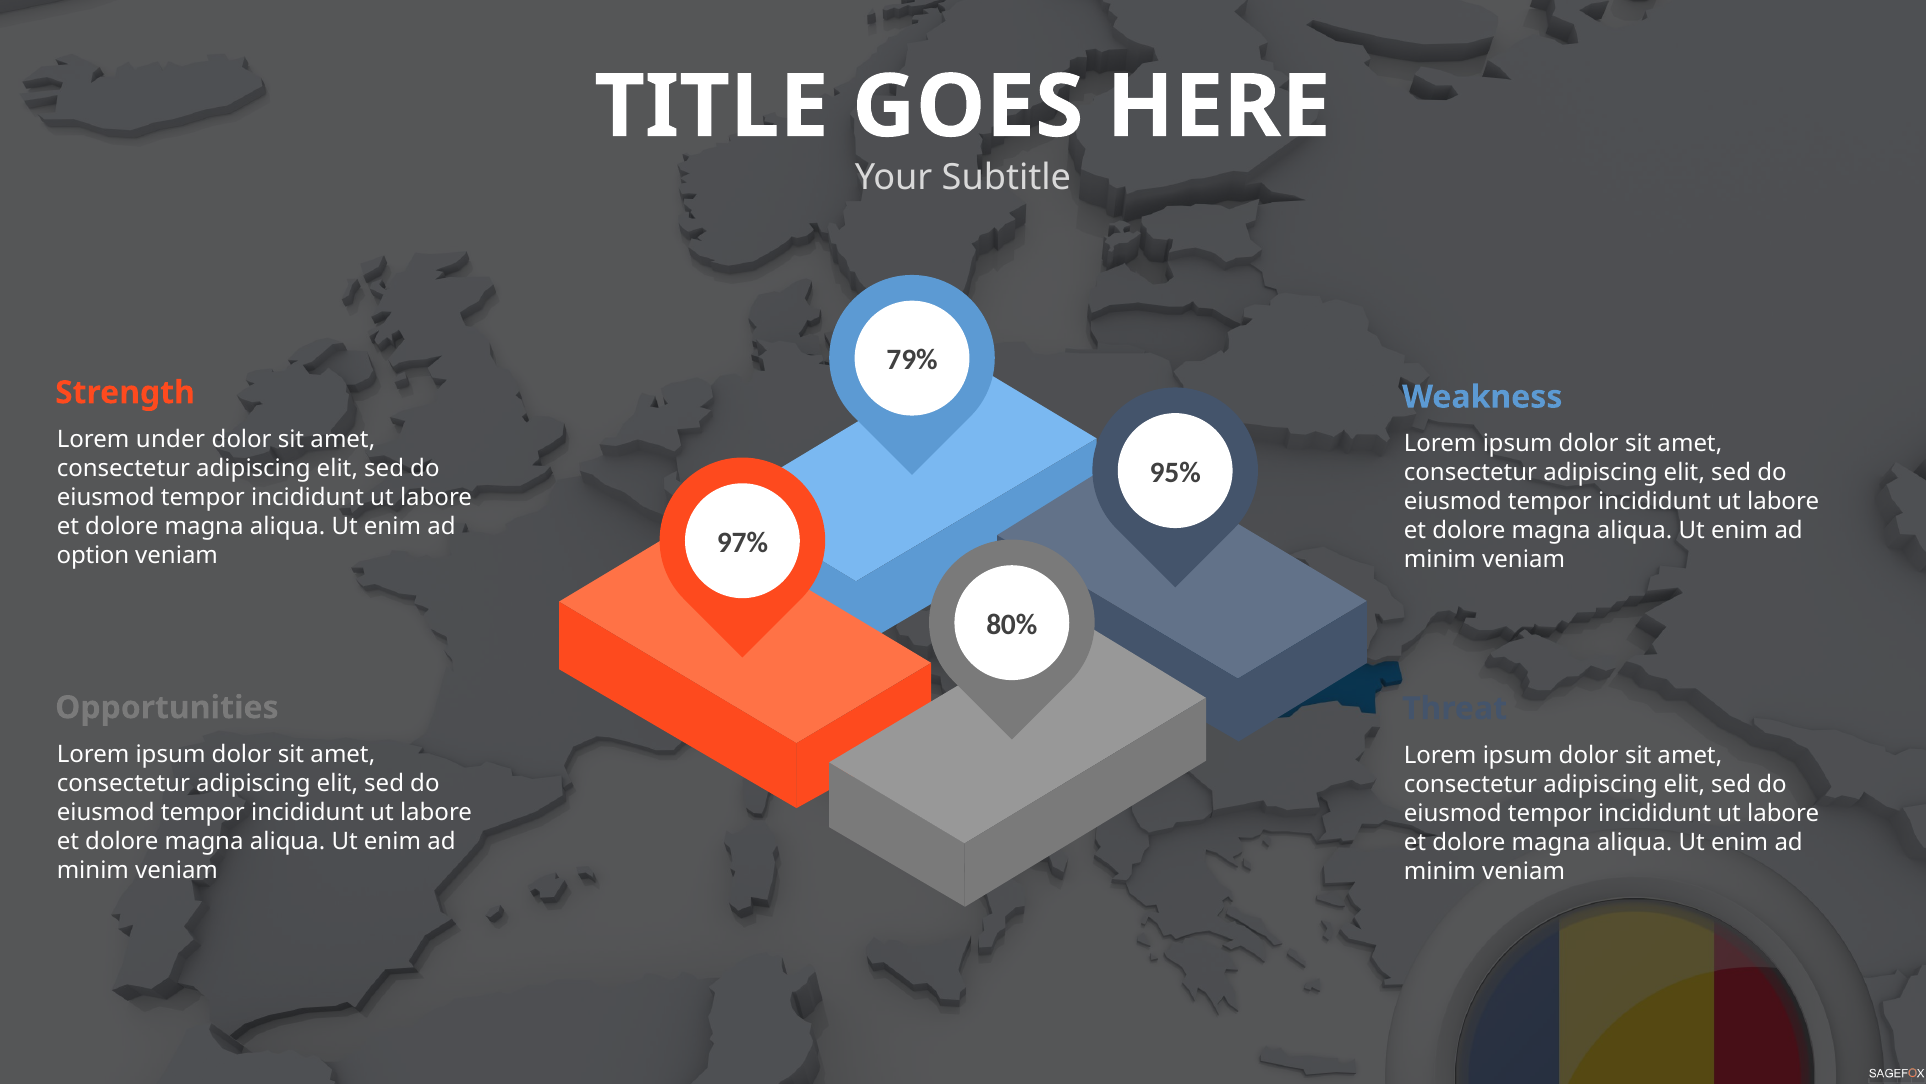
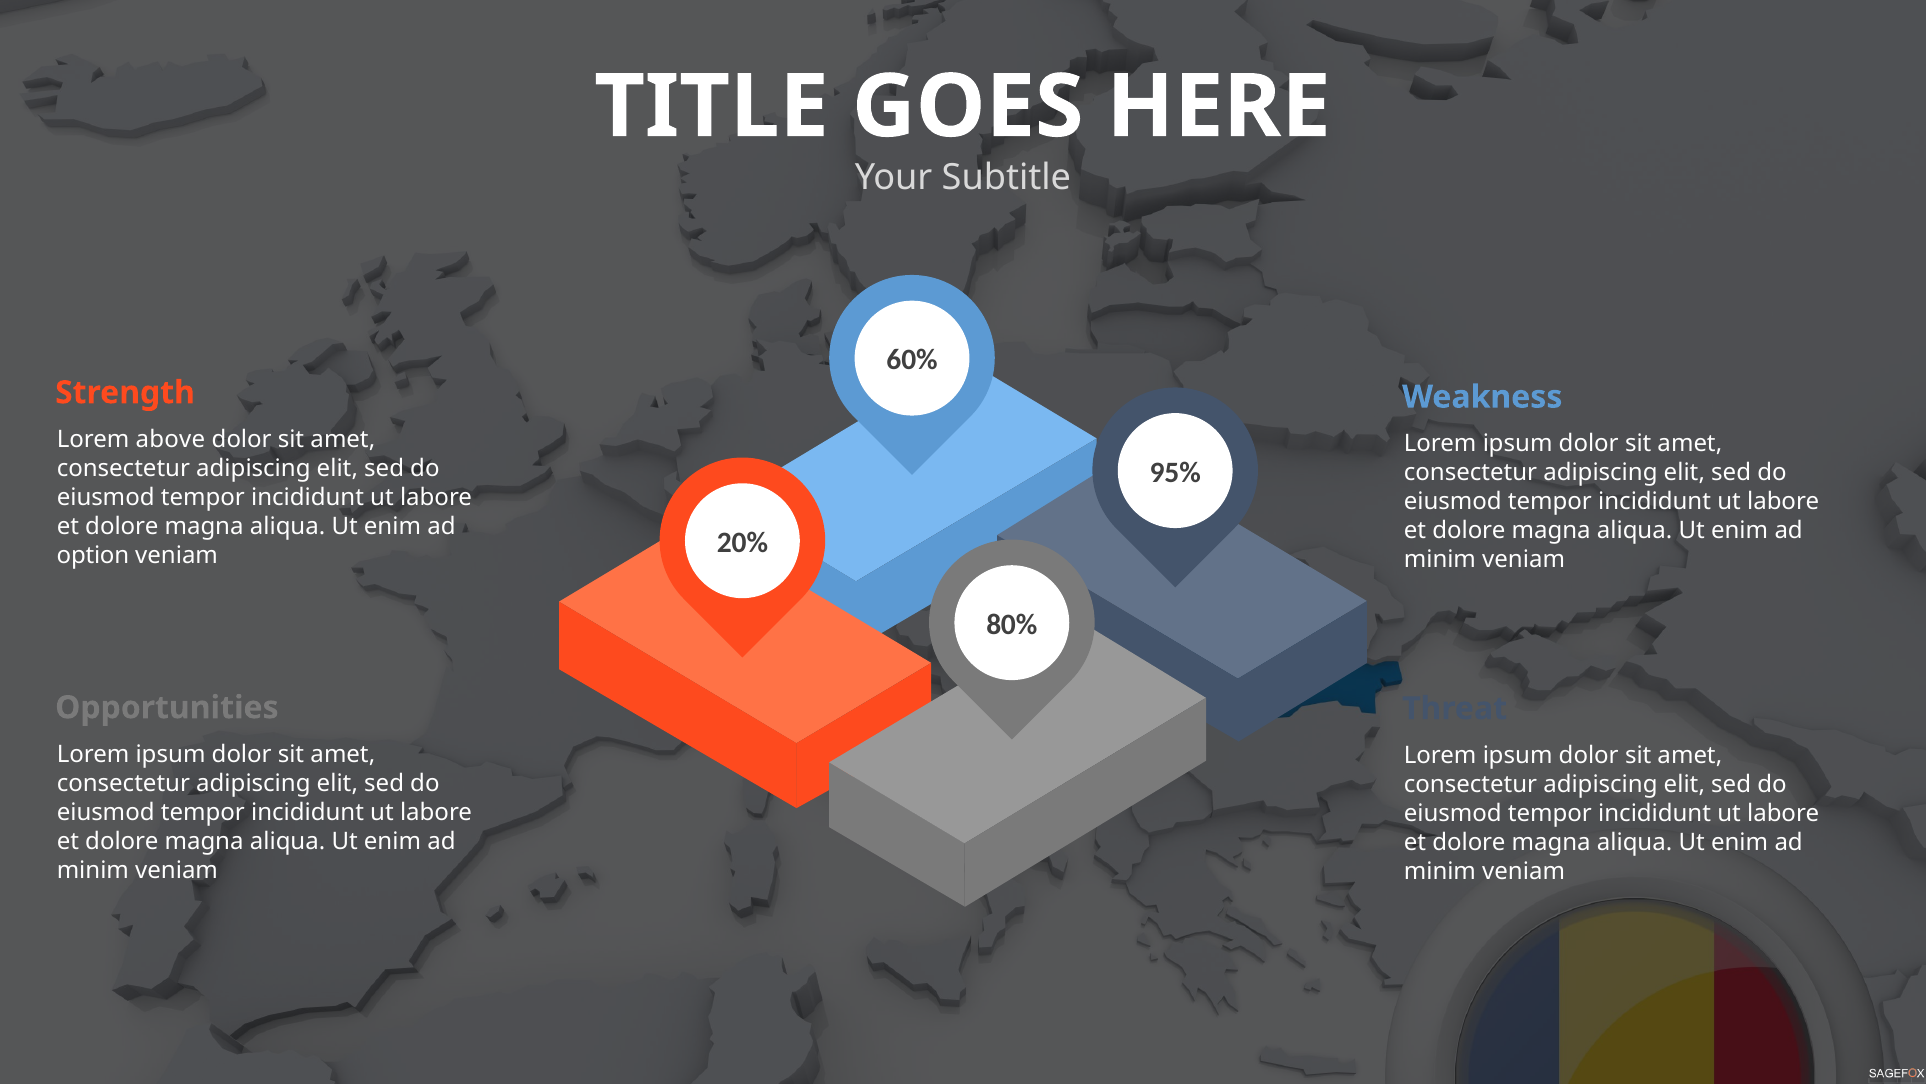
79%: 79% -> 60% (912, 360)
under: under -> above (170, 439)
97%: 97% -> 20% (742, 542)
